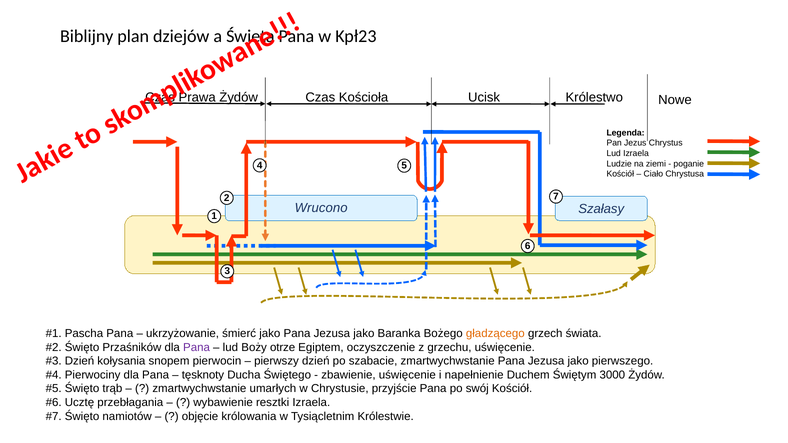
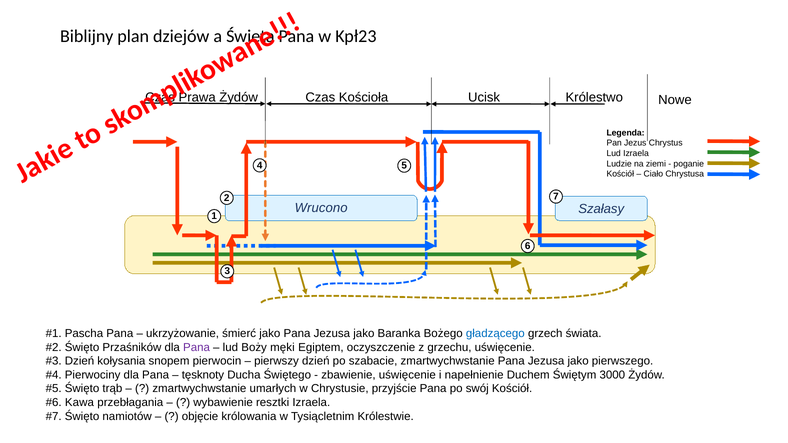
gładzącego colour: orange -> blue (495, 334)
otrze: otrze -> męki (282, 348)
Ucztę: Ucztę -> Kawa (79, 403)
